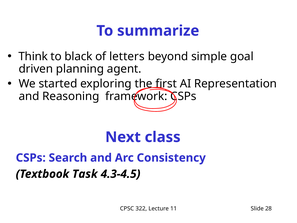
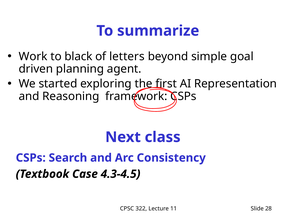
Think: Think -> Work (33, 56)
Task: Task -> Case (85, 174)
